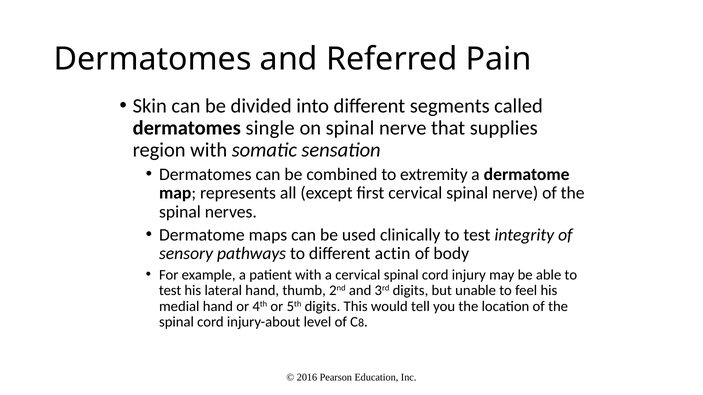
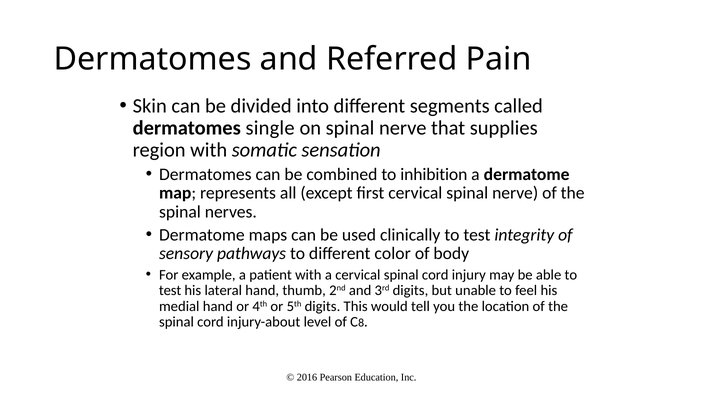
extremity: extremity -> inhibition (434, 174)
actin: actin -> color (393, 254)
